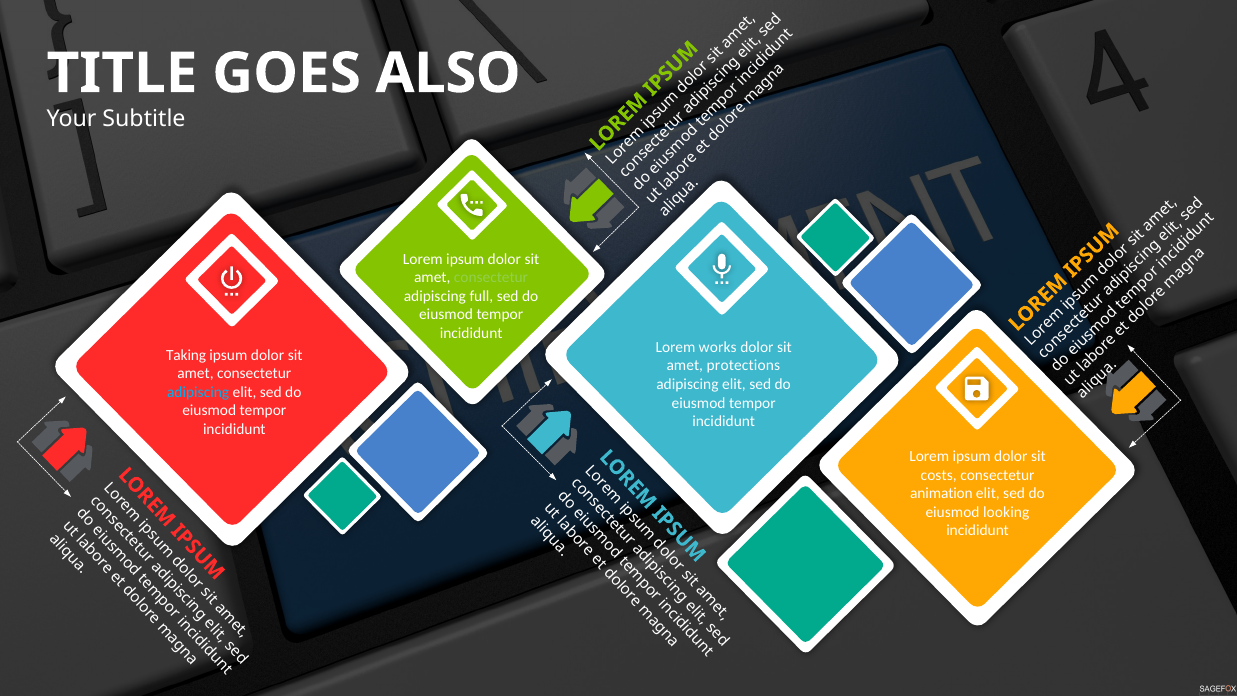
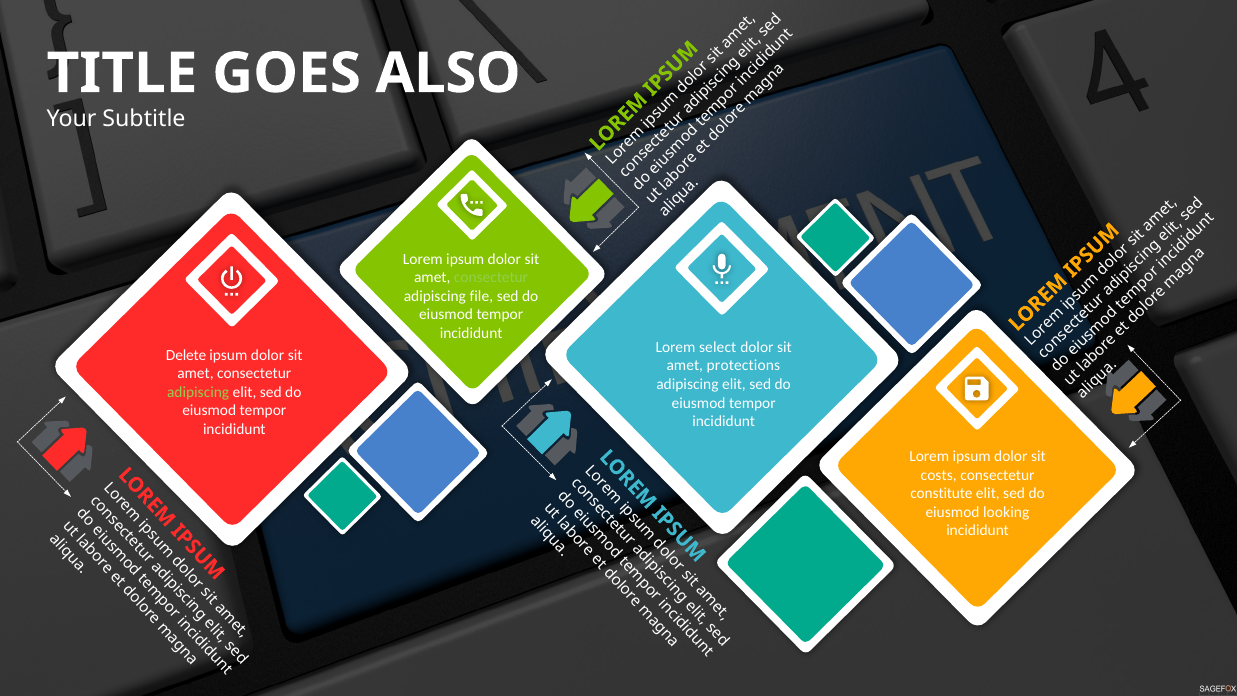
full: full -> file (481, 296)
works: works -> select (718, 347)
Taking: Taking -> Delete (186, 355)
adipiscing colour: light blue -> light green (198, 392)
animation: animation -> constitute (941, 493)
